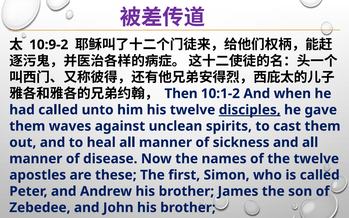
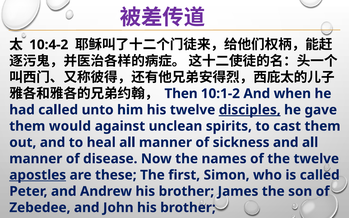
10:9-2: 10:9-2 -> 10:4-2 (49, 45)
waves: waves -> would (70, 126)
apostles underline: none -> present (38, 175)
